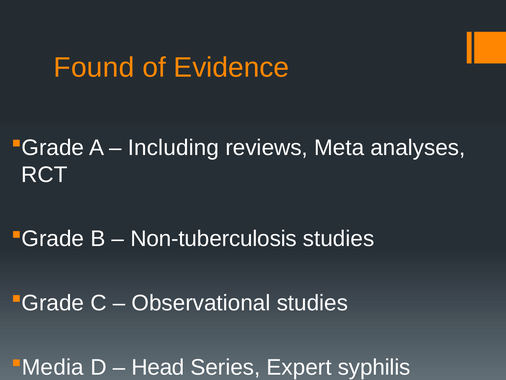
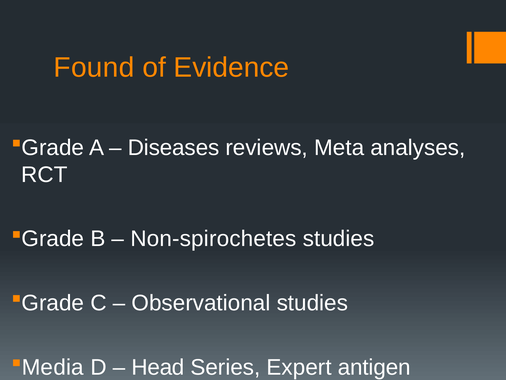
Including: Including -> Diseases (174, 147)
Non-tuberculosis: Non-tuberculosis -> Non-spirochetes (213, 239)
syphilis: syphilis -> antigen (374, 367)
